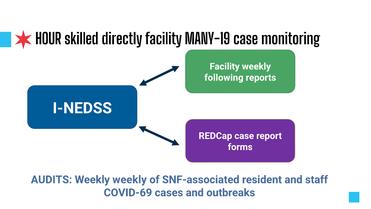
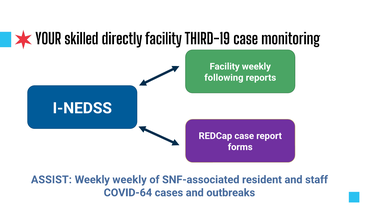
HOUR: HOUR -> YOUR (48, 39)
MANY-19: MANY-19 -> THIRD-19 (207, 39)
AUDITS: AUDITS -> ASSIST (51, 179)
COVID-69: COVID-69 -> COVID-64 (128, 192)
